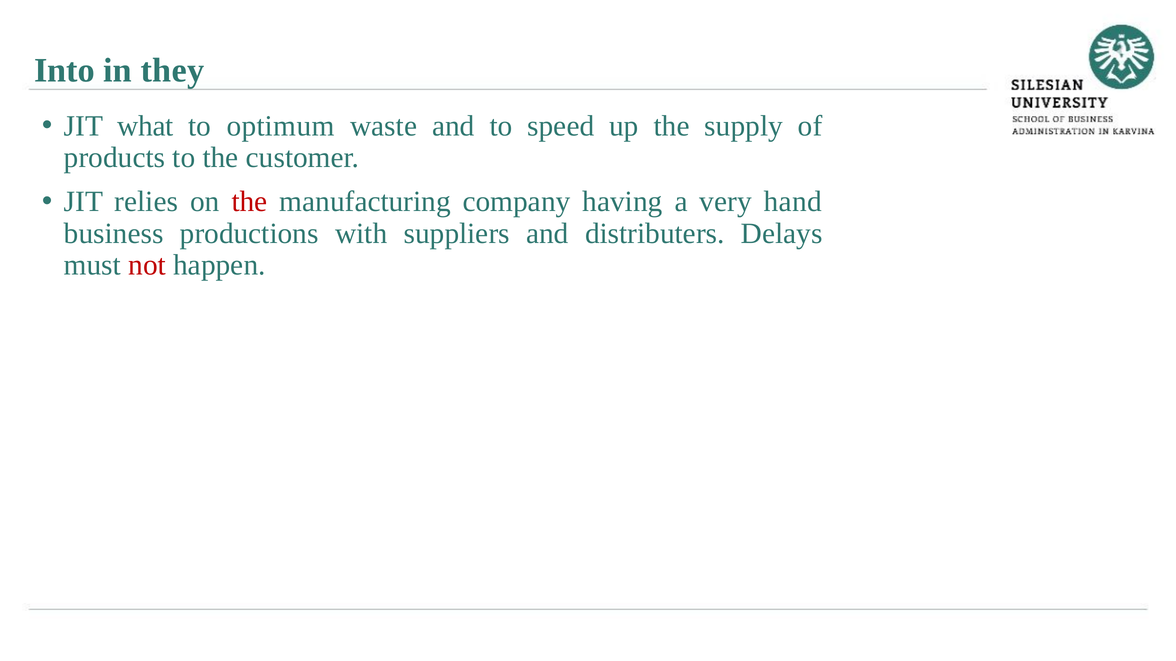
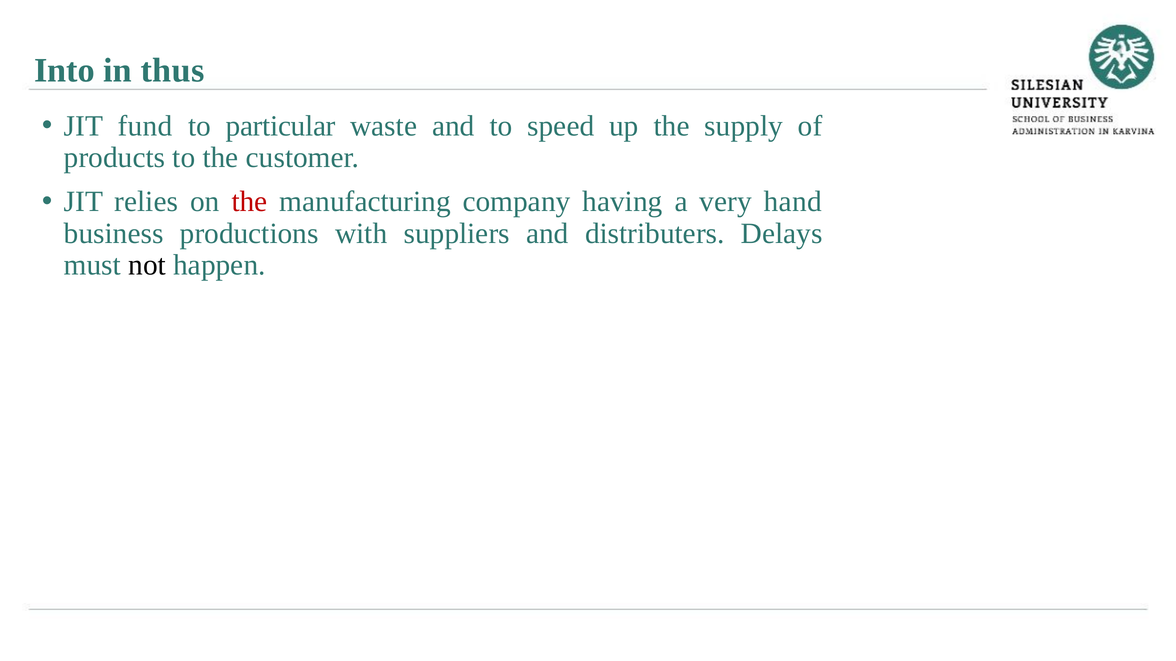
they: they -> thus (173, 71)
what: what -> fund (145, 126)
optimum: optimum -> particular (281, 126)
not colour: red -> black (147, 265)
